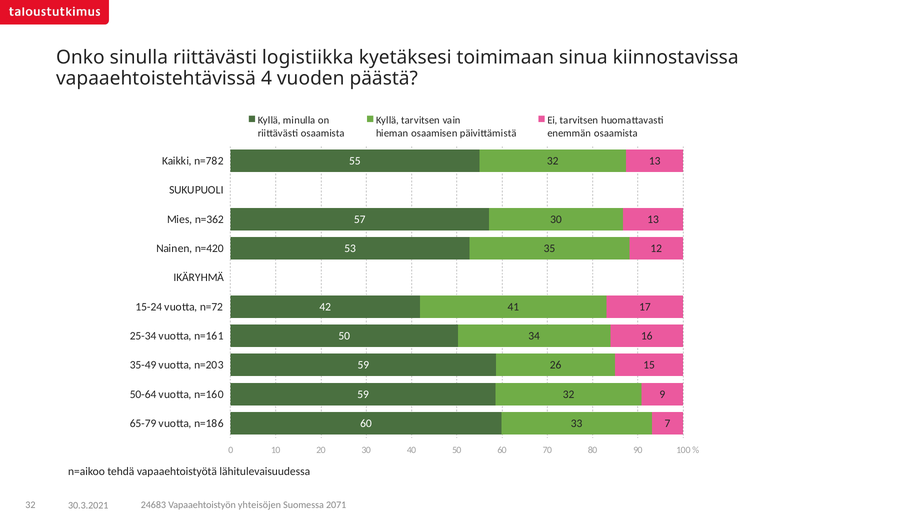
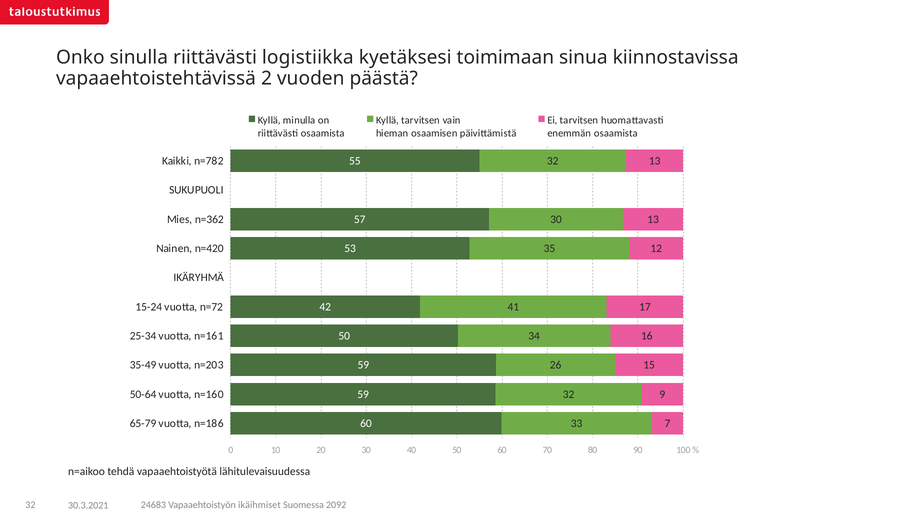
4: 4 -> 2 (266, 78)
yhteisöjen: yhteisöjen -> ikäihmiset (259, 505)
2071: 2071 -> 2092 (336, 505)
